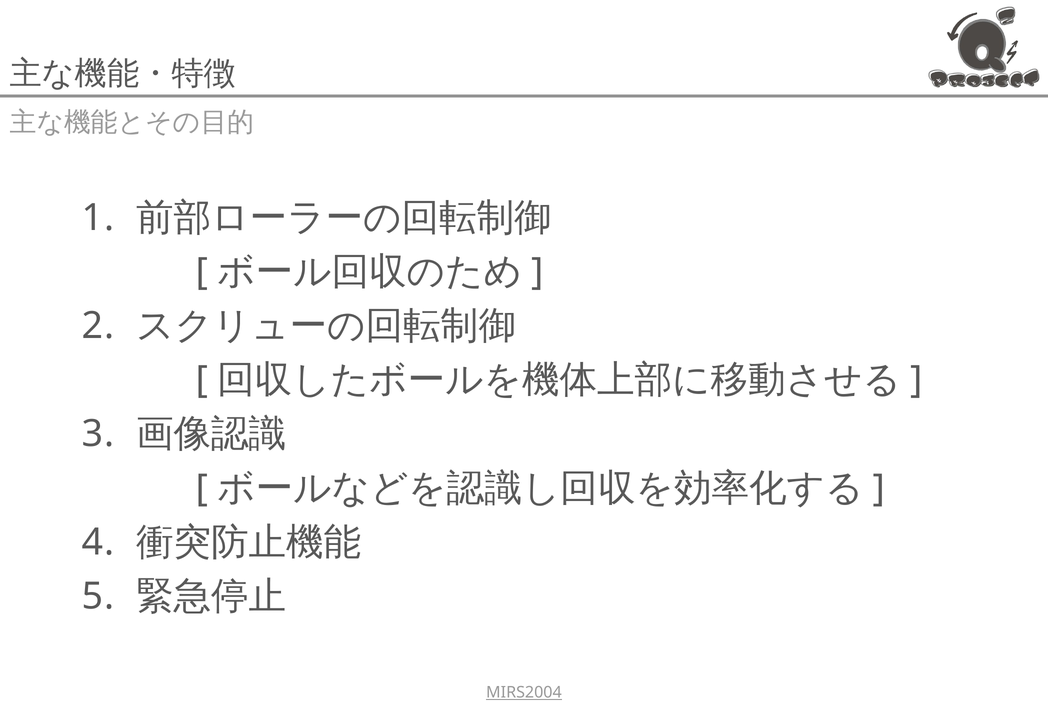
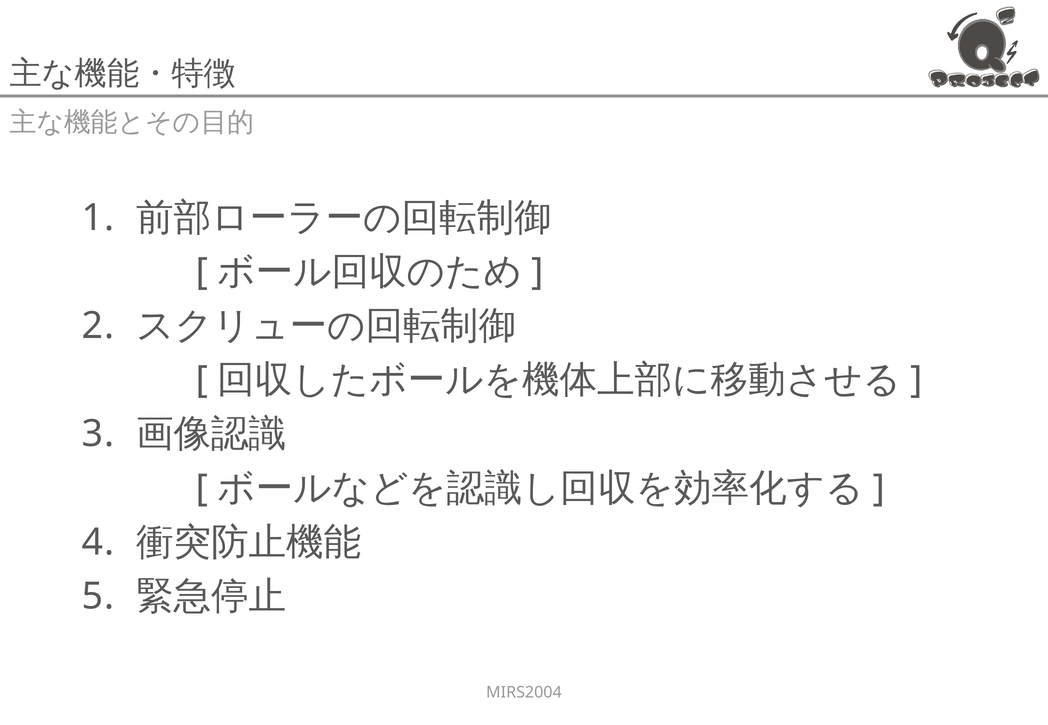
MIRS2004 underline: present -> none (524, 693)
